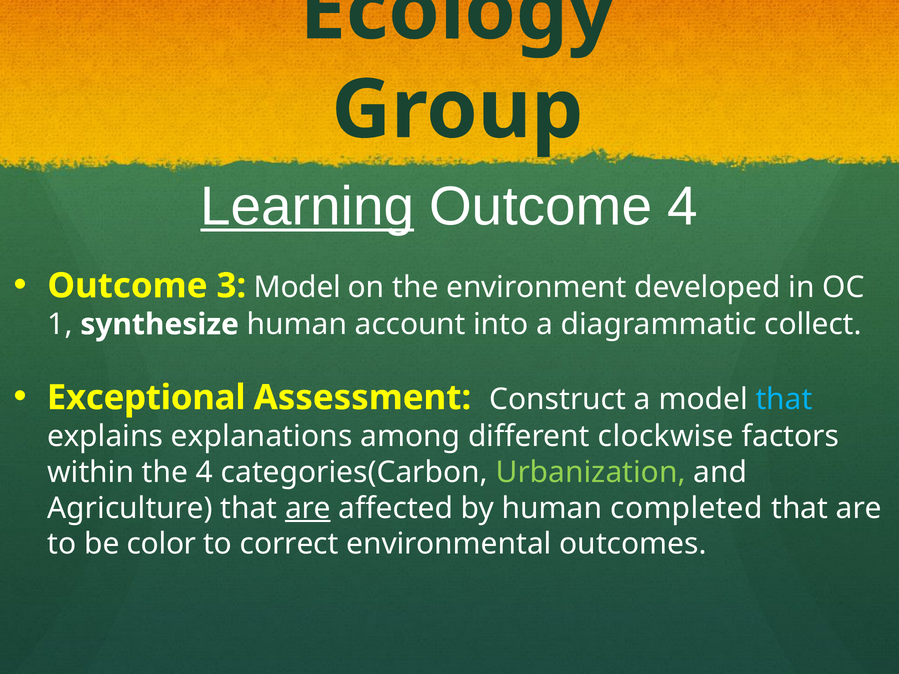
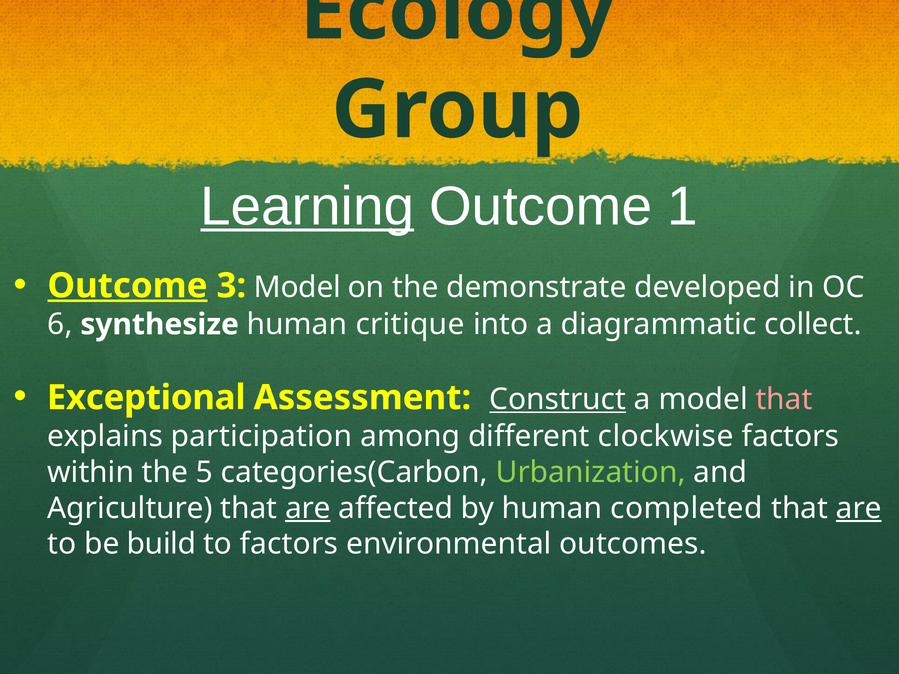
Outcome 4: 4 -> 1 (683, 207)
Outcome underline: none -> present (127, 286)
environment: environment -> demonstrate (536, 288)
1: 1 -> 6 (60, 325)
account: account -> critique (410, 325)
Construct underline: none -> present (558, 399)
that colour: light blue -> pink (784, 399)
explanations: explanations -> participation (262, 436)
the 4: 4 -> 5 (204, 472)
are underline: none -> present (859, 508)
color: color -> build (161, 544)
to correct: correct -> factors (289, 544)
